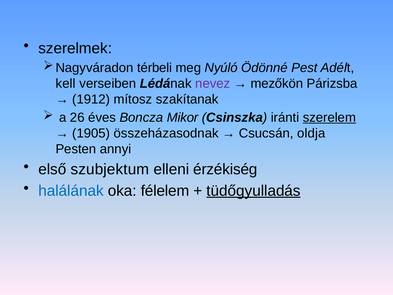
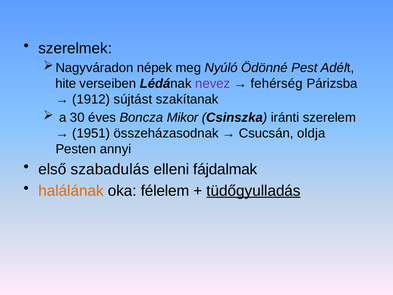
térbeli: térbeli -> népek (155, 68)
kell: kell -> hite (66, 83)
mezőkön: mezőkön -> fehérség (277, 83)
mítosz: mítosz -> sújtást (133, 99)
26: 26 -> 30 (77, 117)
szerelem underline: present -> none (329, 117)
1905: 1905 -> 1951 (91, 133)
szubjektum: szubjektum -> szabadulás (110, 169)
érzékiség: érzékiség -> fájdalmak (225, 169)
halálának colour: blue -> orange (71, 191)
